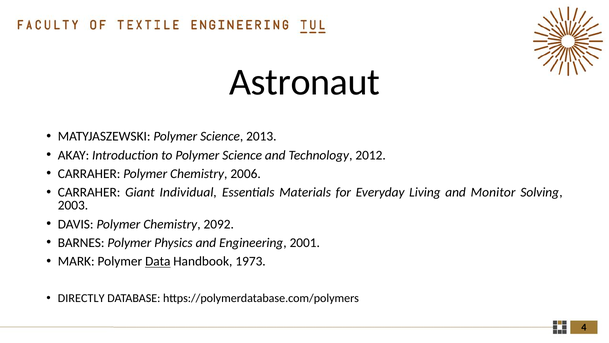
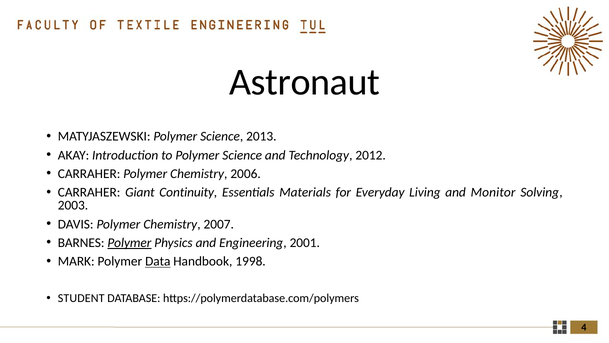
Individual: Individual -> Continuity (188, 192)
2092: 2092 -> 2007 (219, 224)
Polymer underline: none -> present (129, 243)
1973: 1973 -> 1998 (251, 261)
DIRECTLY: DIRECTLY -> STUDENT (81, 298)
